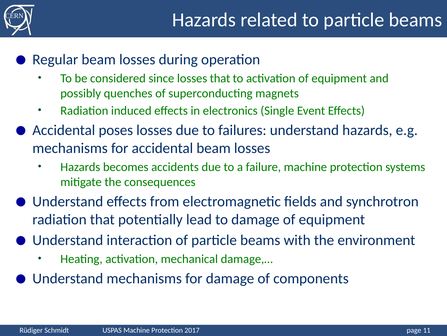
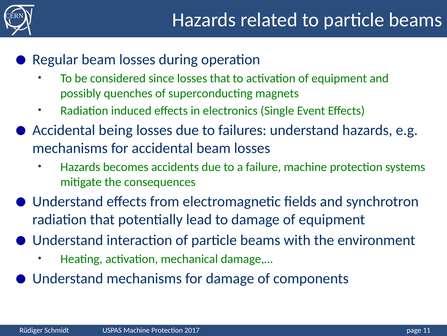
poses: poses -> being (116, 130)
